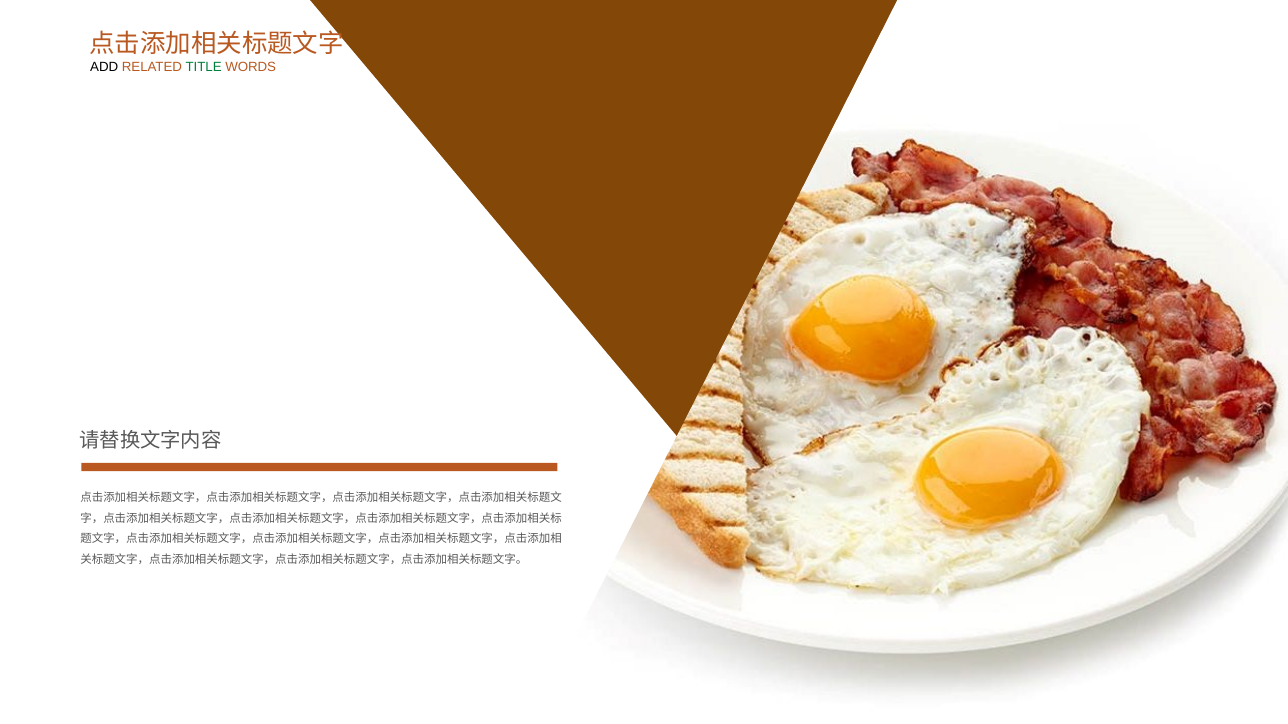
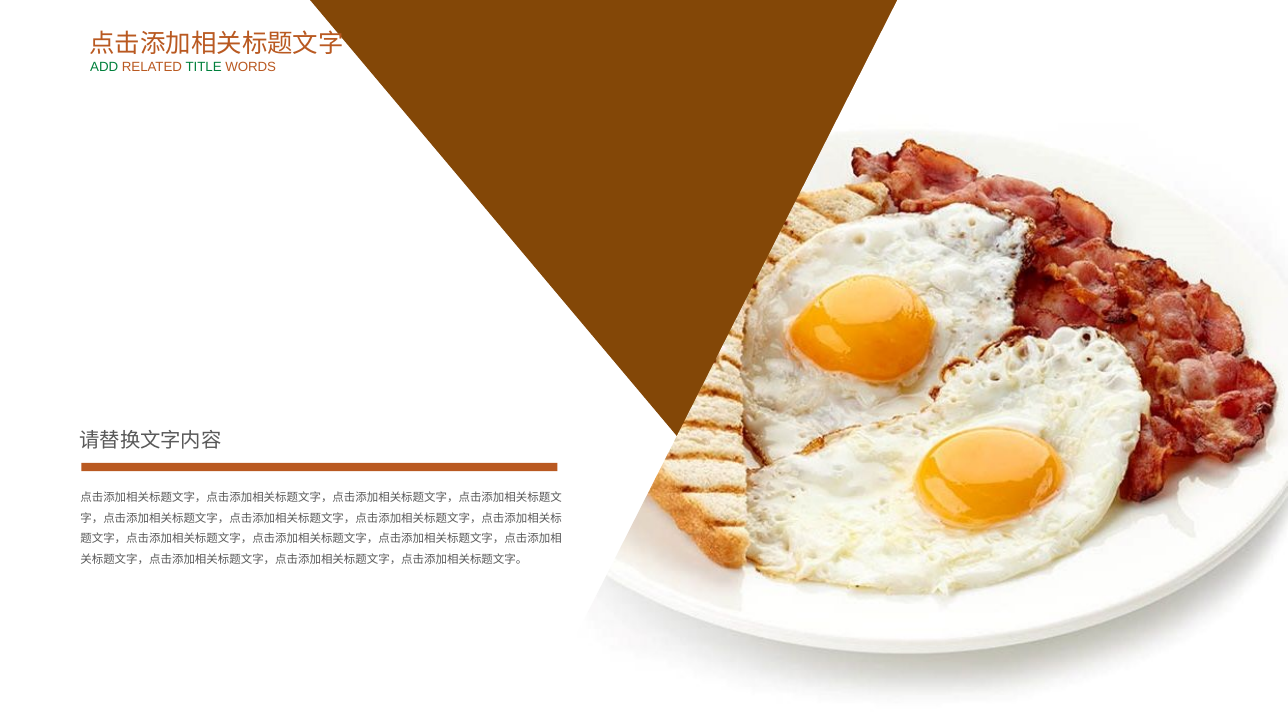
ADD colour: black -> green (104, 68)
